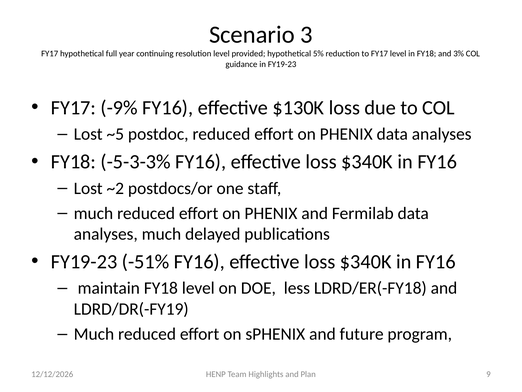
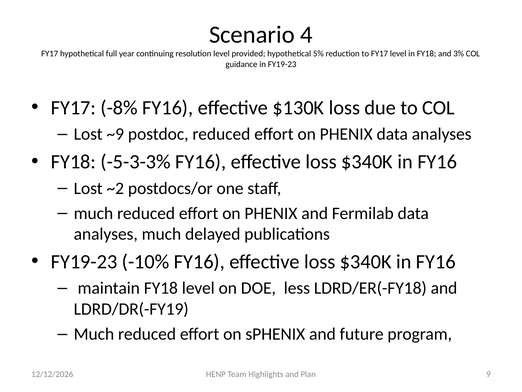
3: 3 -> 4 (307, 35)
-9%: -9% -> -8% (119, 108)
~5: ~5 -> ~9 (115, 134)
-51%: -51% -> -10% (146, 261)
